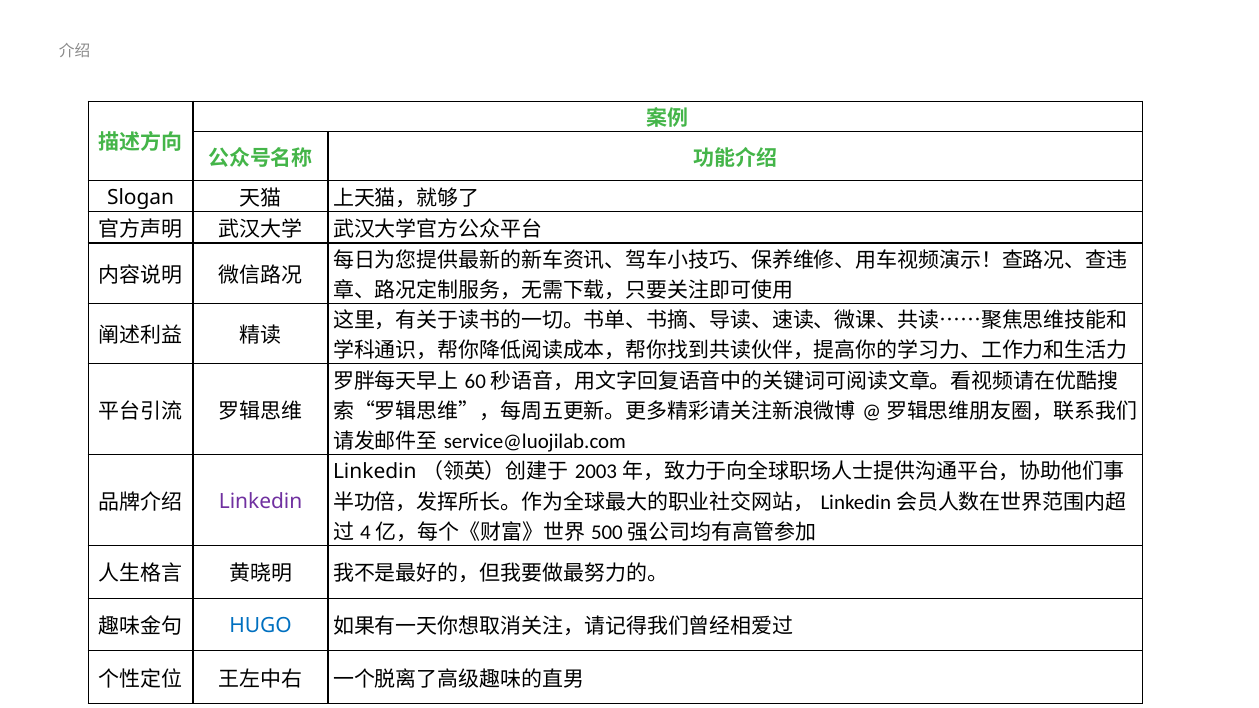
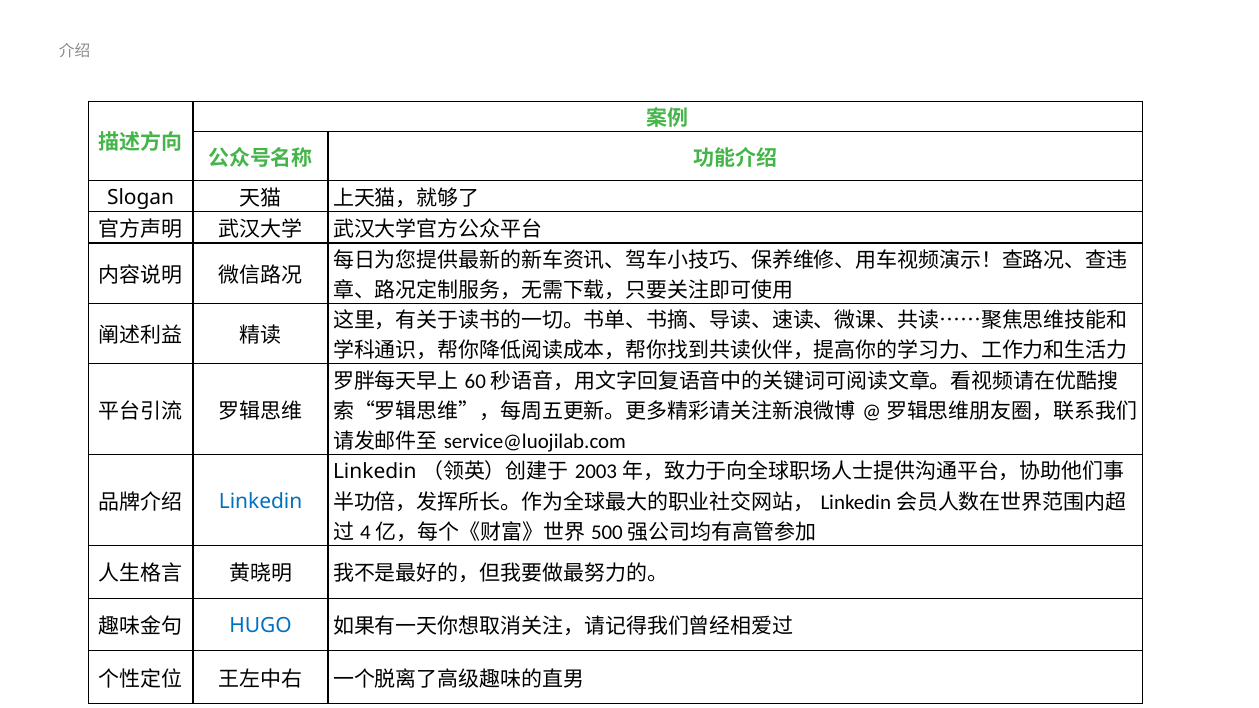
Linkedin colour: purple -> blue (261, 501)
